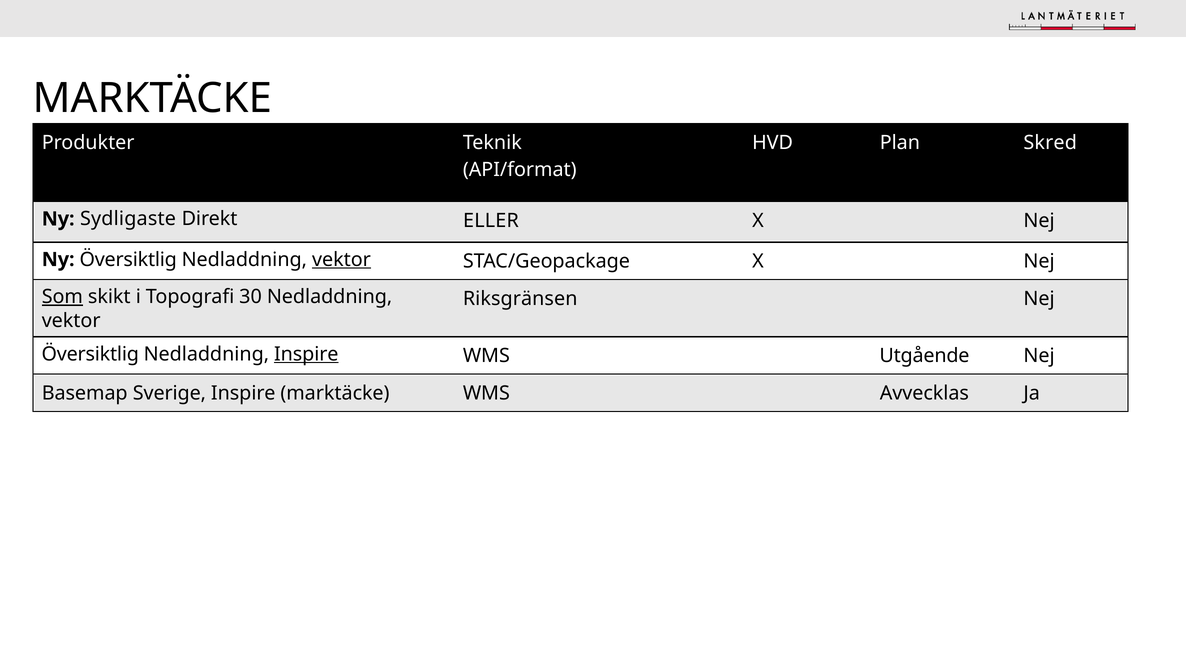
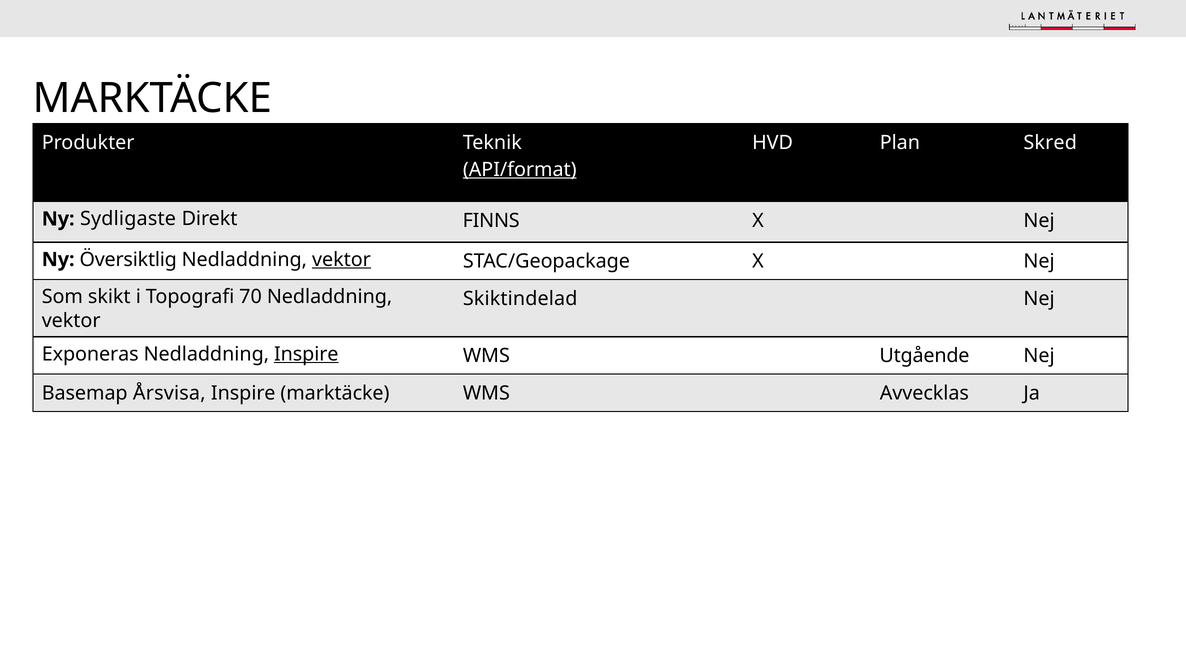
API/format underline: none -> present (520, 170)
ELLER: ELLER -> FINNS (491, 221)
Som underline: present -> none (62, 297)
30: 30 -> 70 (251, 297)
Riksgränsen: Riksgränsen -> Skiktindelad (520, 299)
Översiktlig: Översiktlig -> Exponeras (90, 354)
Sverige: Sverige -> Årsvisa (169, 393)
